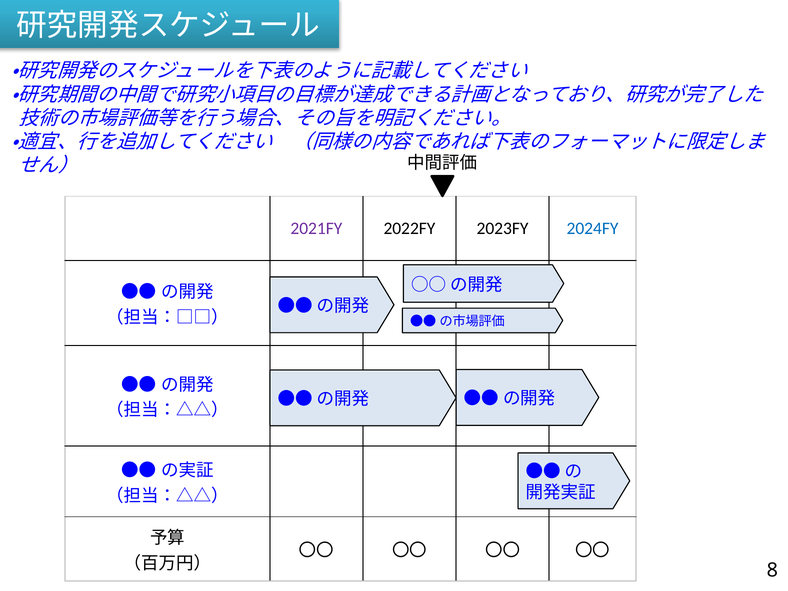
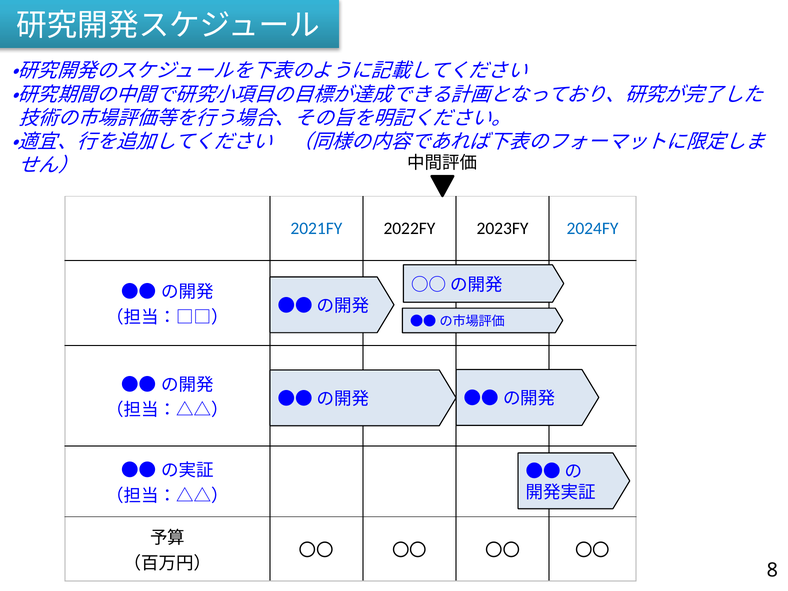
2021FY colour: purple -> blue (316, 229)
